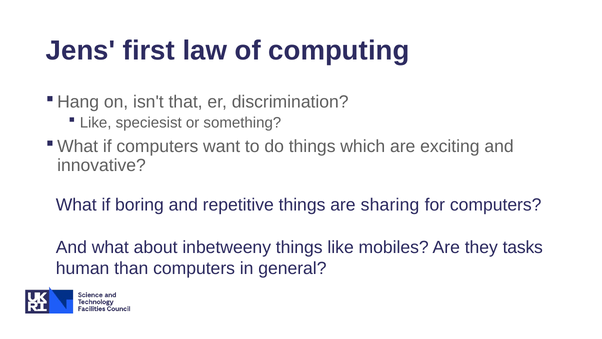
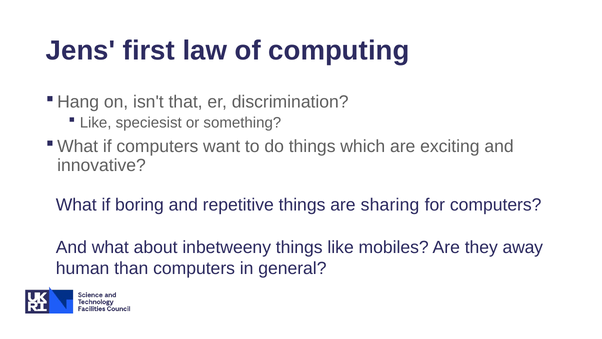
tasks: tasks -> away (523, 247)
